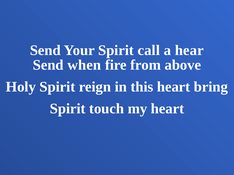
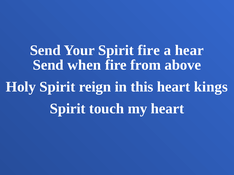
Spirit call: call -> fire (149, 50)
bring: bring -> kings (211, 87)
